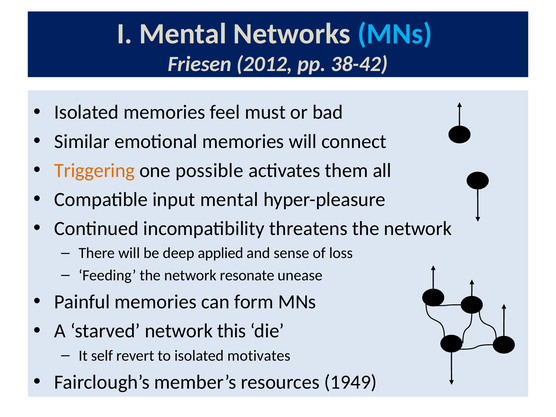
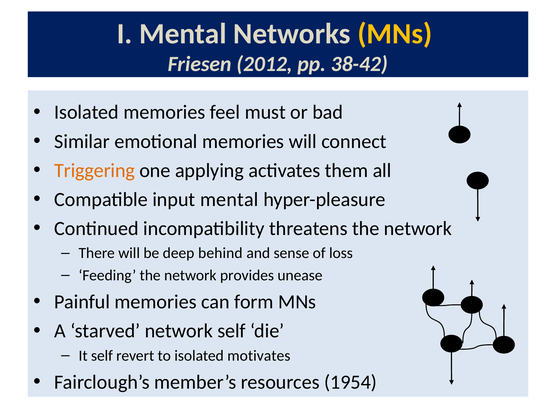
MNs colour: light blue -> yellow (395, 34)
possible: possible -> applying (209, 170)
applied: applied -> behind (220, 253)
resonate: resonate -> provides (247, 275)
network this: this -> self (232, 331)
1949: 1949 -> 1954 (351, 382)
